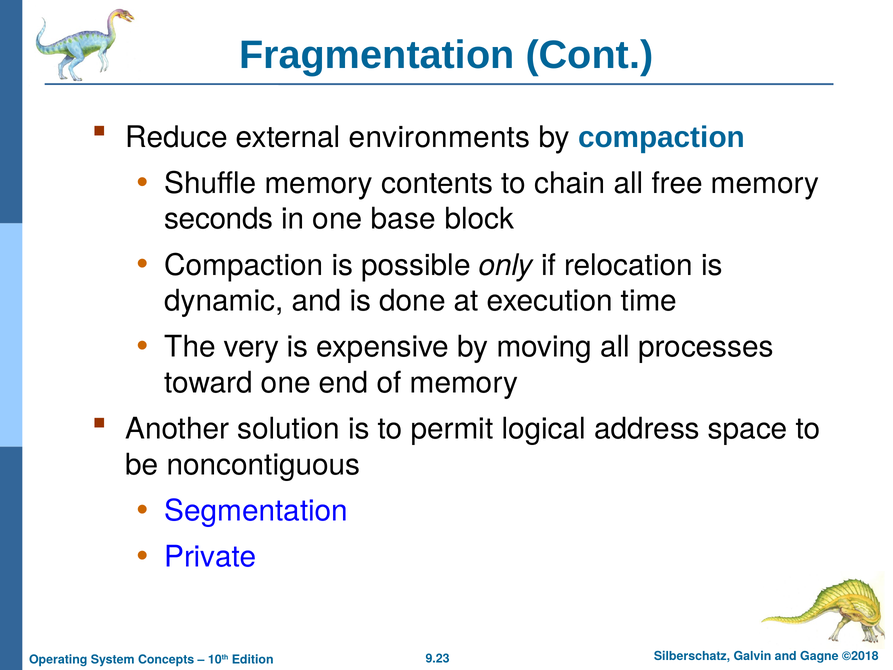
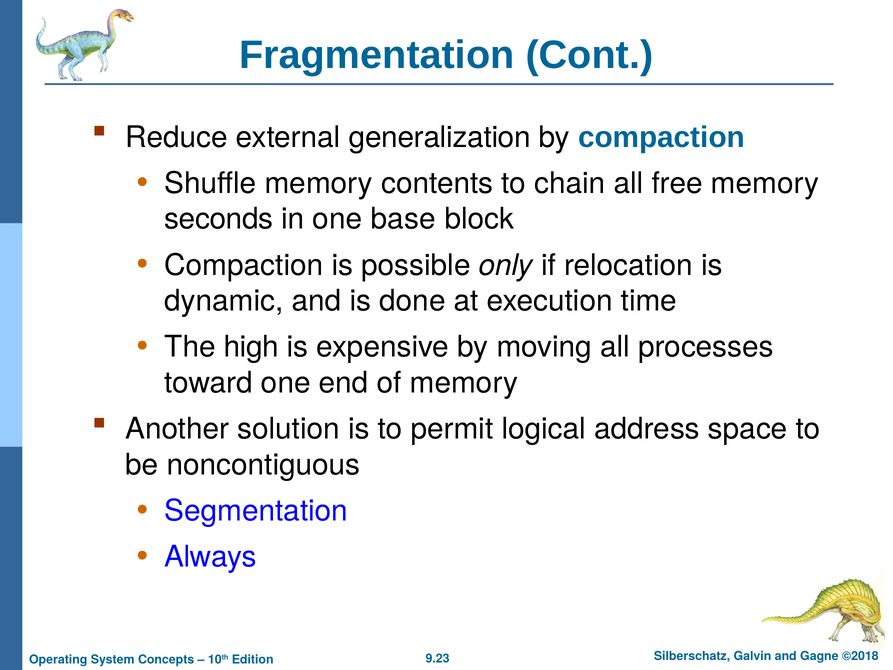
environments: environments -> generalization (440, 137)
very: very -> high (251, 347)
Private: Private -> Always (210, 557)
